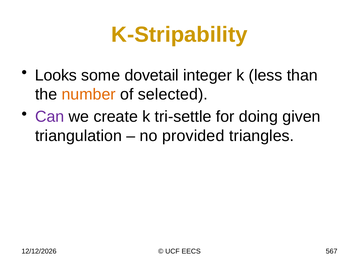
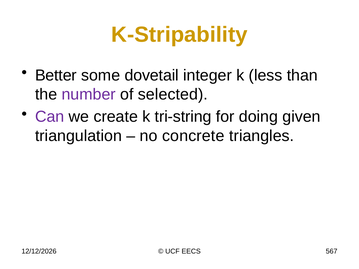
Looks: Looks -> Better (56, 75)
number colour: orange -> purple (89, 94)
tri-settle: tri-settle -> tri-string (183, 117)
provided: provided -> concrete (193, 136)
